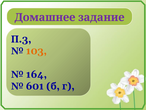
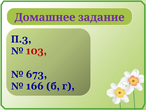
103 colour: orange -> red (36, 51)
164: 164 -> 673 (36, 74)
601: 601 -> 166 (35, 86)
